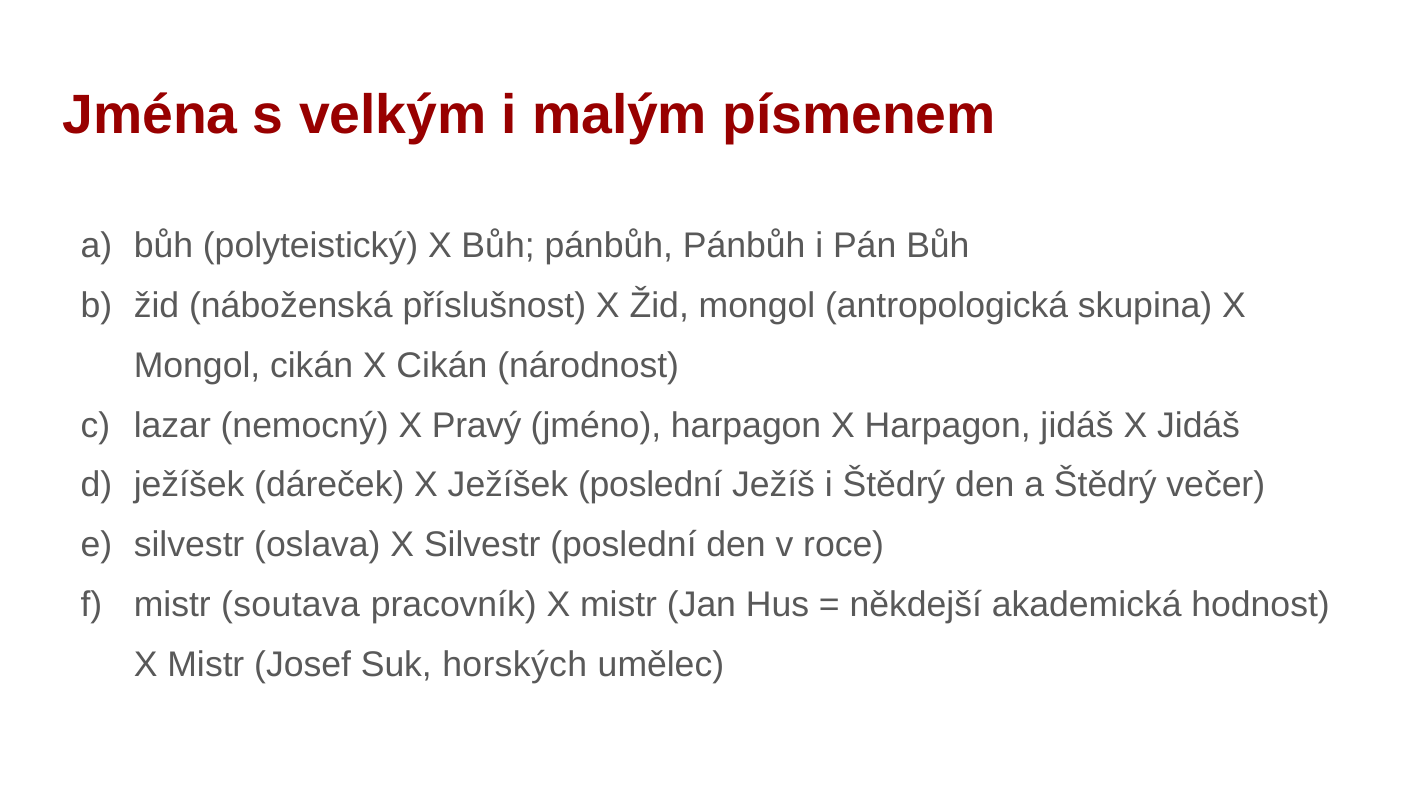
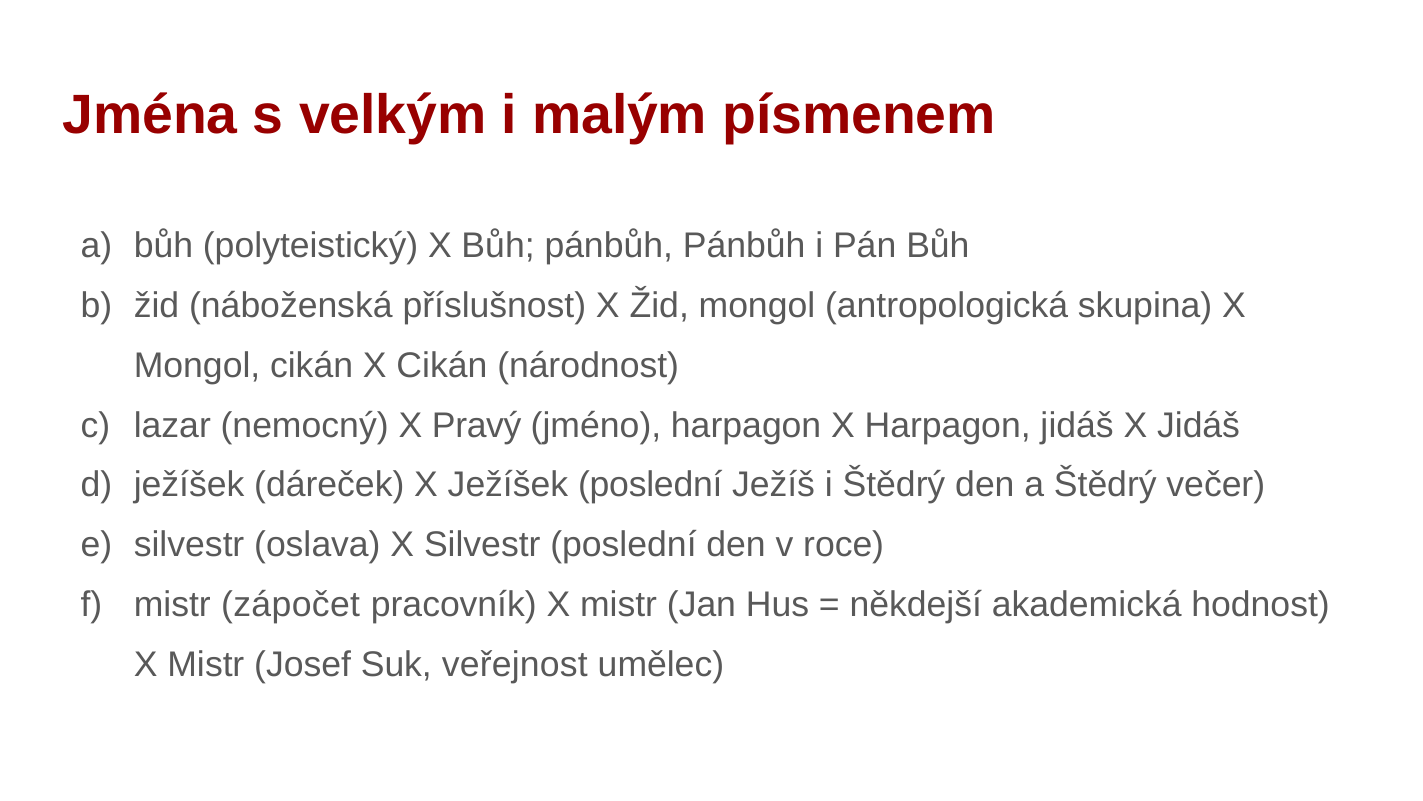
soutava: soutava -> zápočet (291, 604)
horských: horských -> veřejnost (515, 664)
